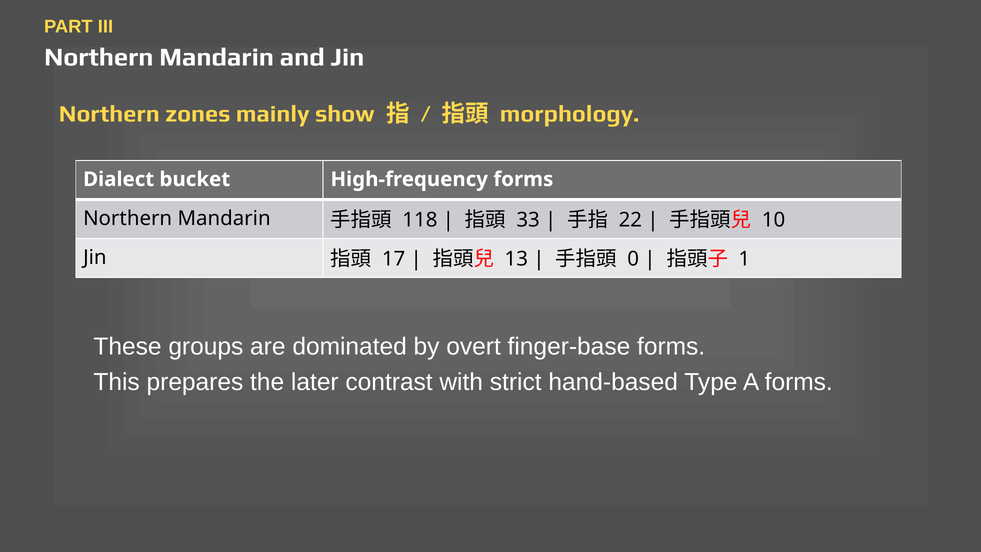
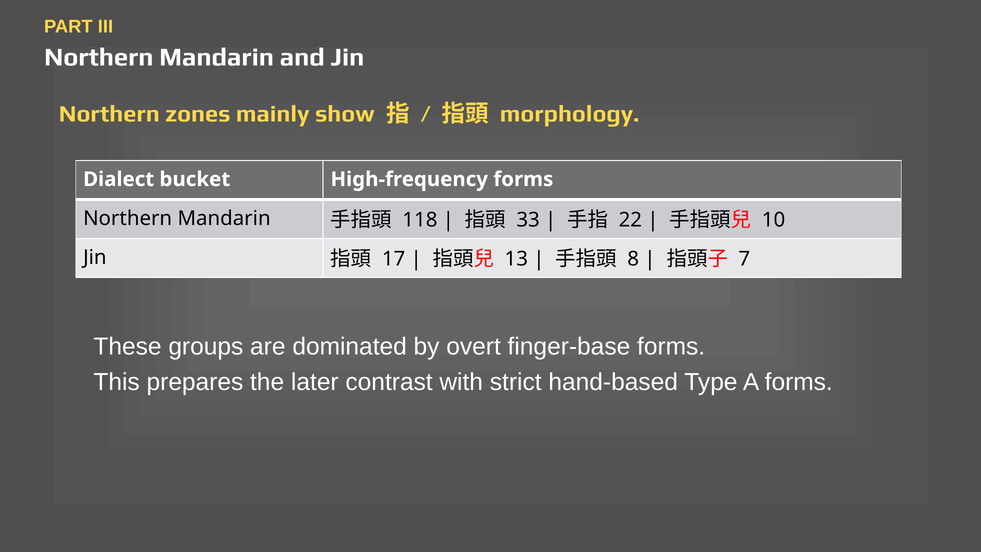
0: 0 -> 8 (633, 259)
1: 1 -> 7 (744, 259)
